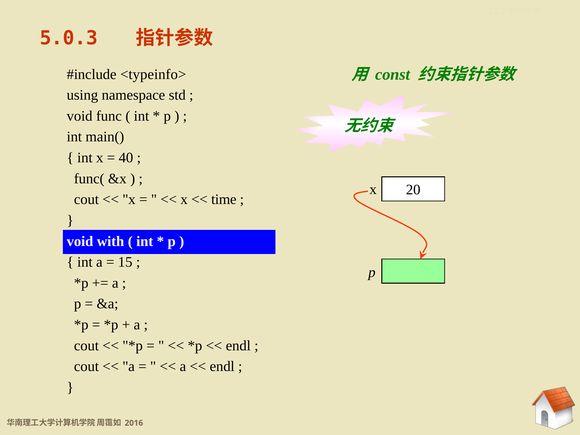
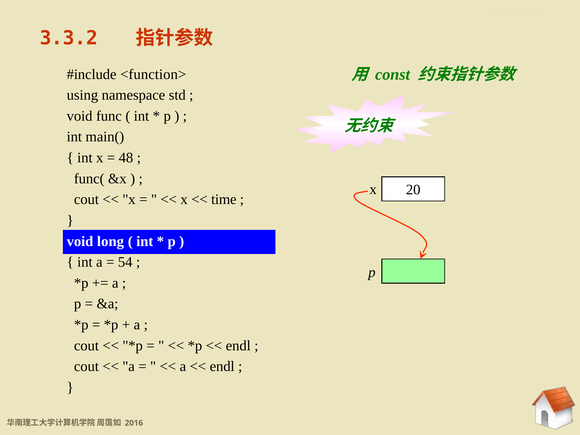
5.0.3: 5.0.3 -> 3.3.2 (69, 38)
<typeinfo>: <typeinfo> -> <function> (153, 74)
40: 40 -> 48 (126, 158)
with: with -> long (110, 241)
15: 15 -> 54 (125, 262)
